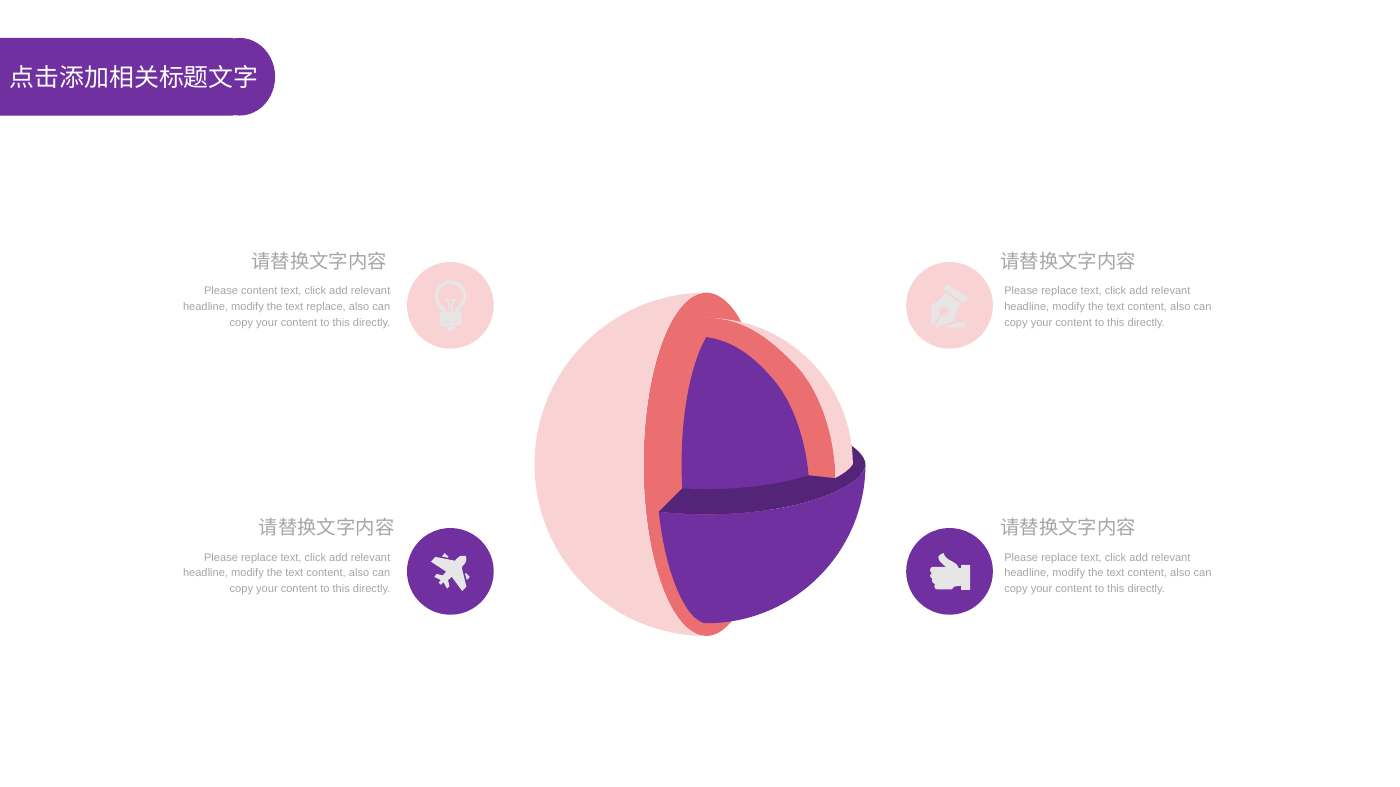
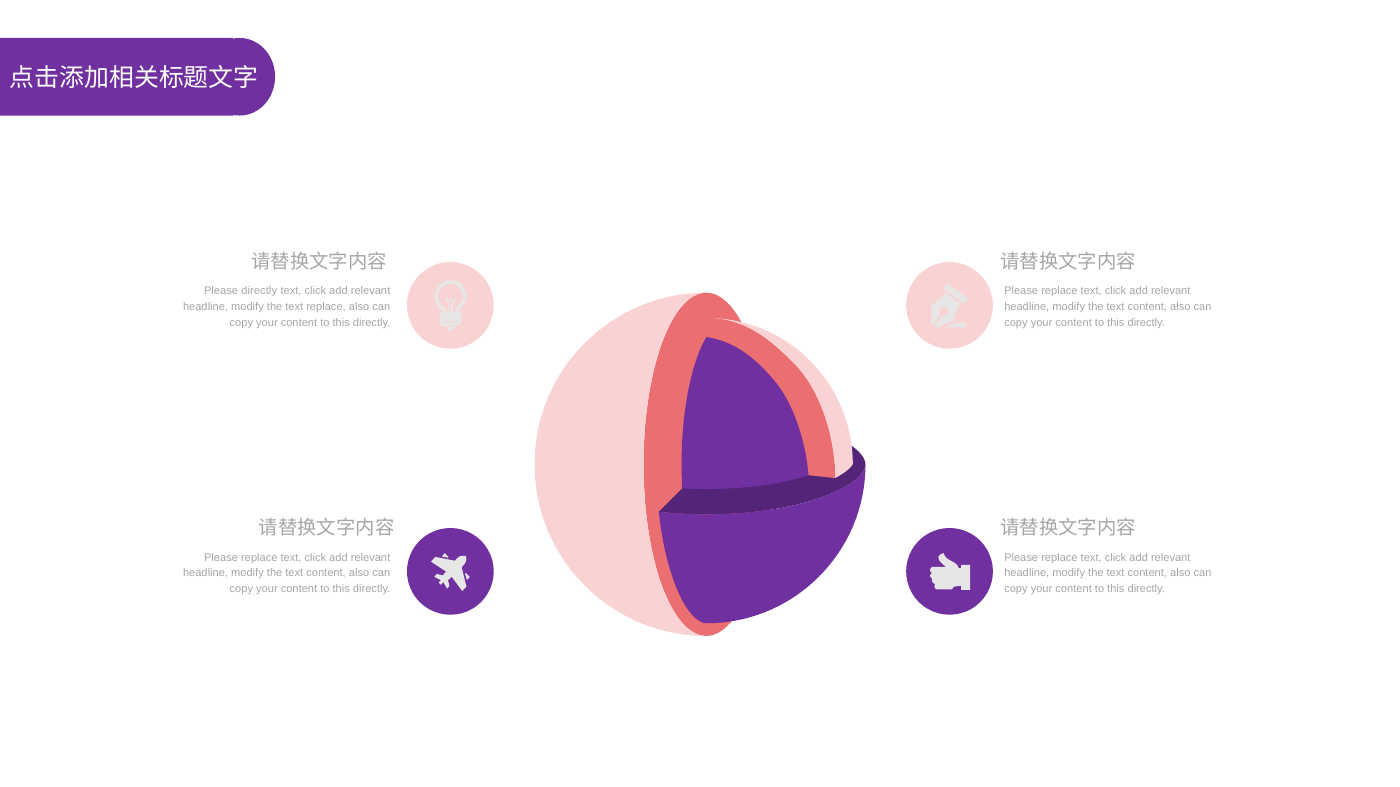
Please content: content -> directly (259, 291)
